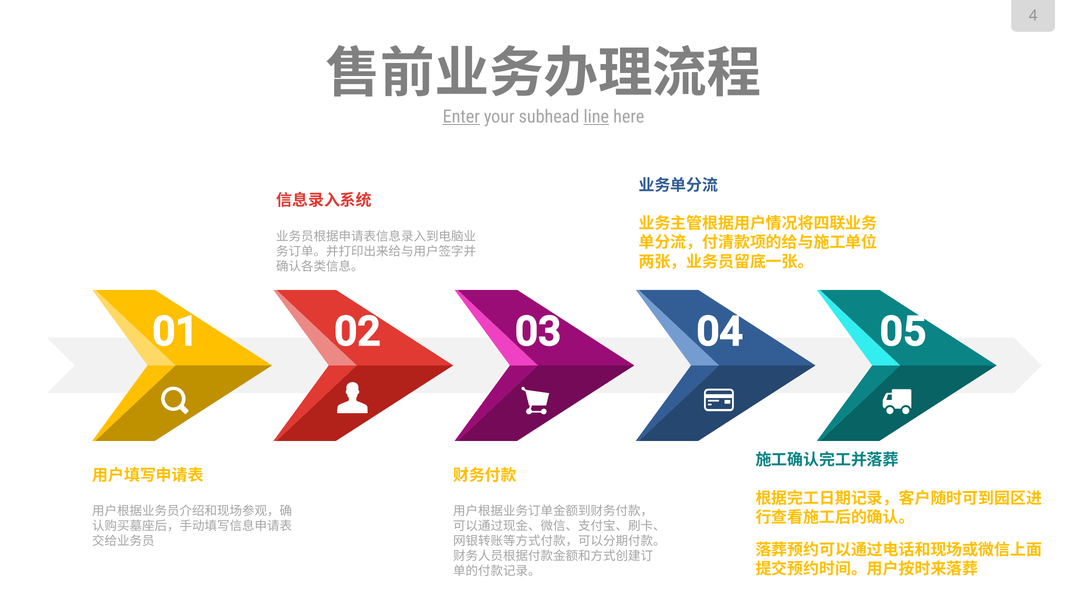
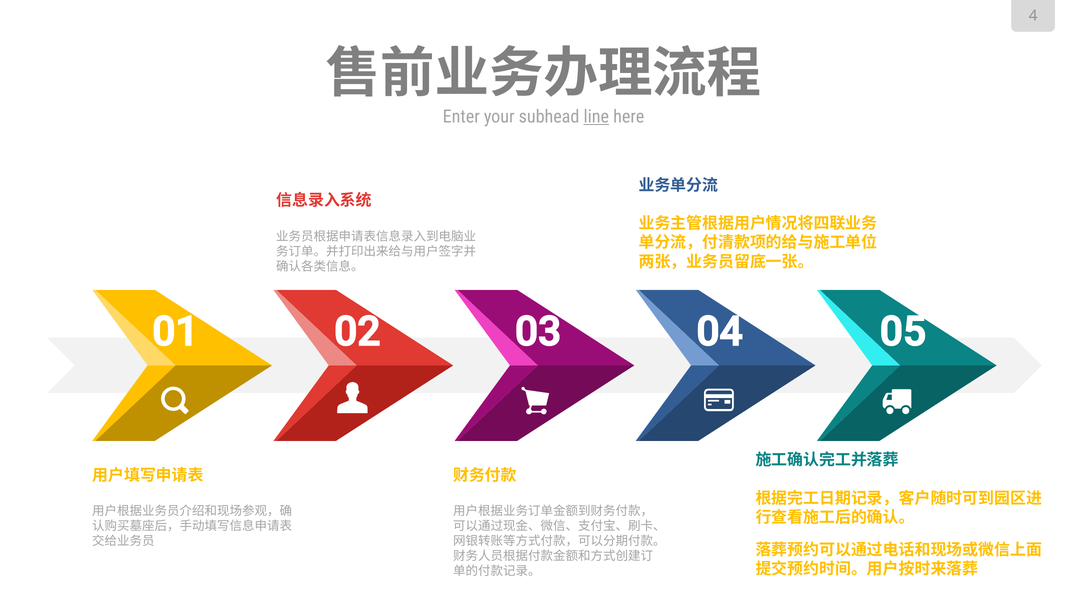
Enter underline: present -> none (461, 117)
